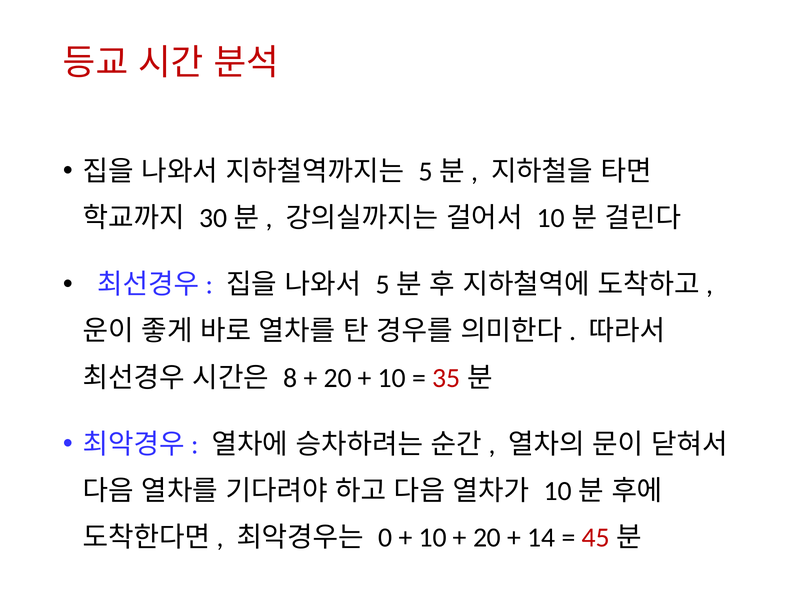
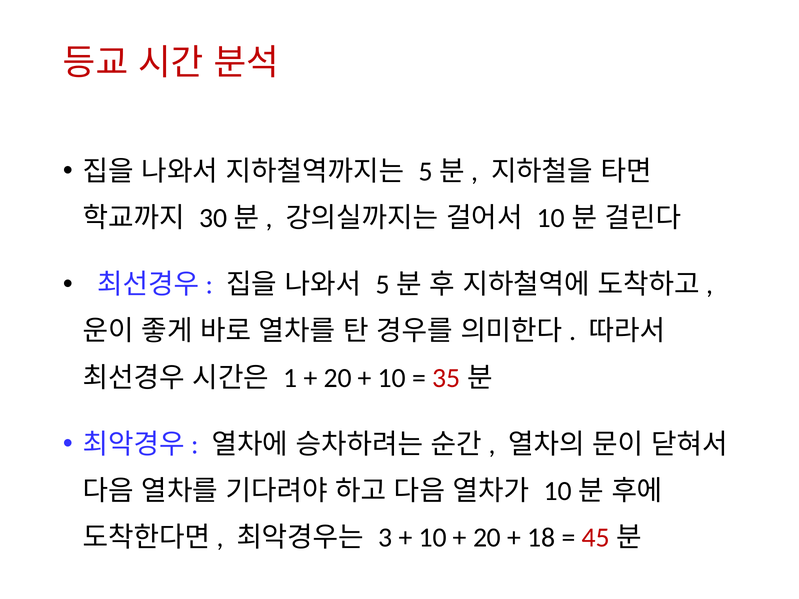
8: 8 -> 1 (290, 378)
0: 0 -> 3 (385, 538)
14: 14 -> 18 (541, 538)
